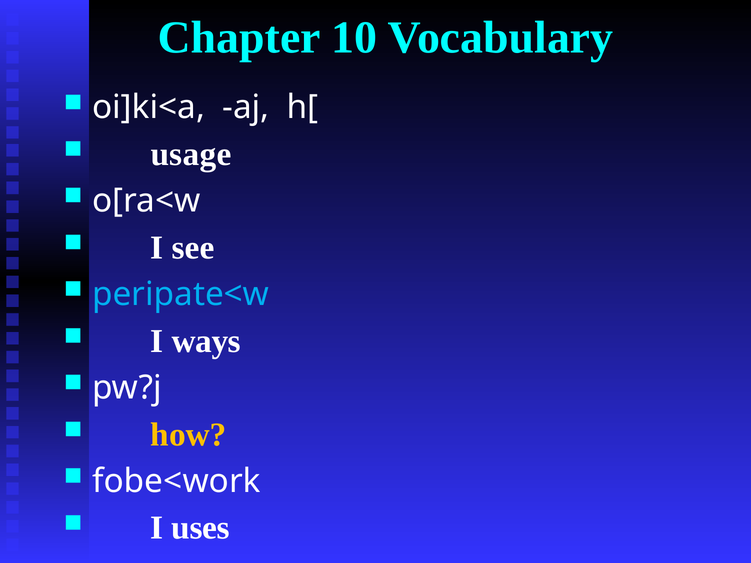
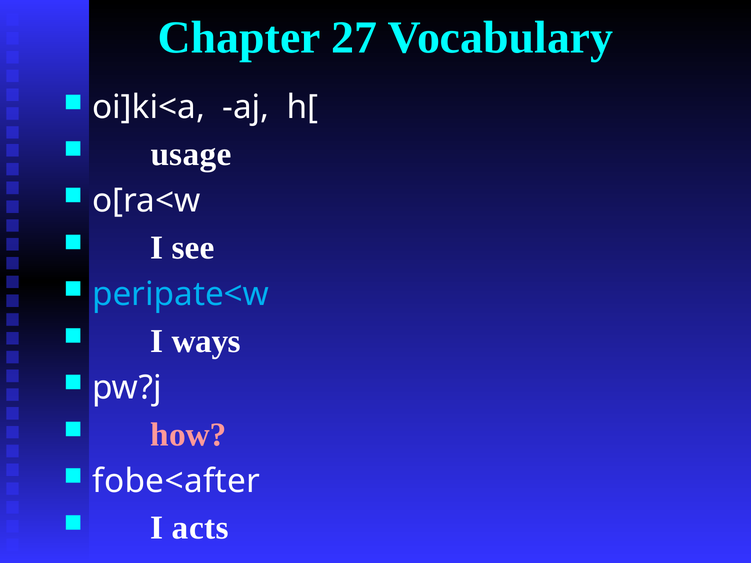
10: 10 -> 27 (354, 38)
how colour: yellow -> pink (188, 435)
fobe<work: fobe<work -> fobe<after (176, 481)
uses: uses -> acts (200, 528)
